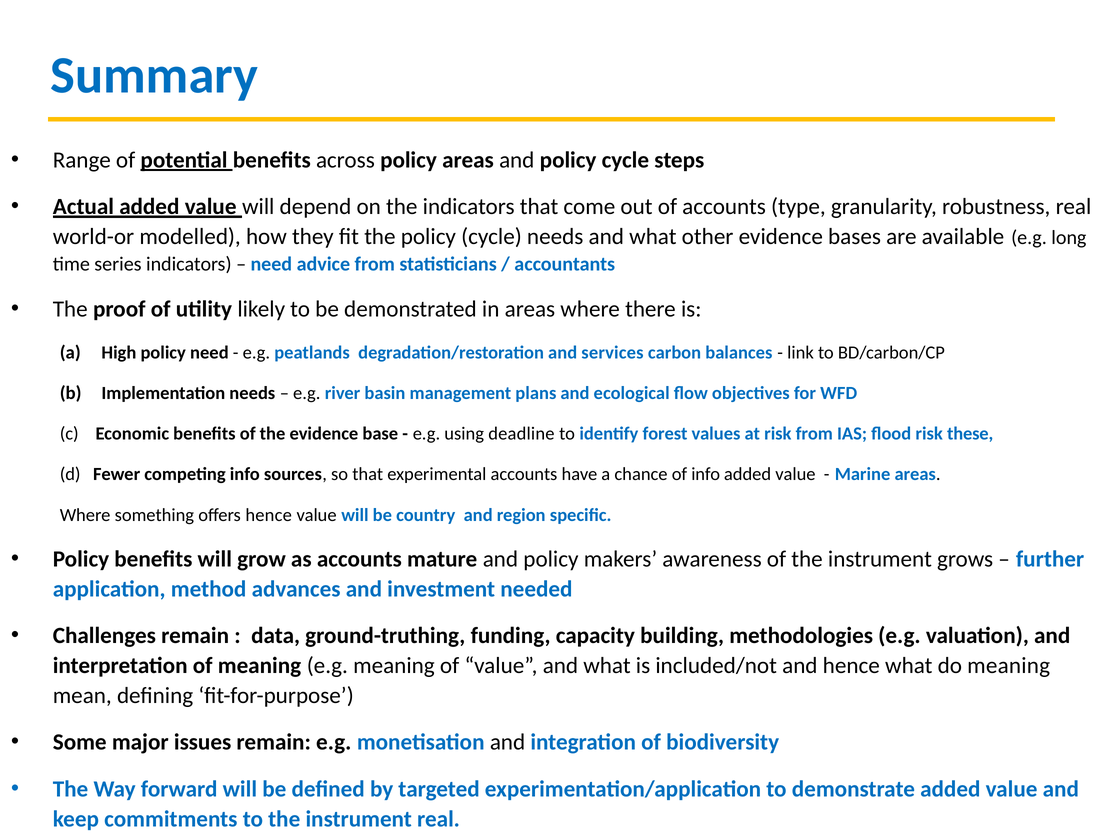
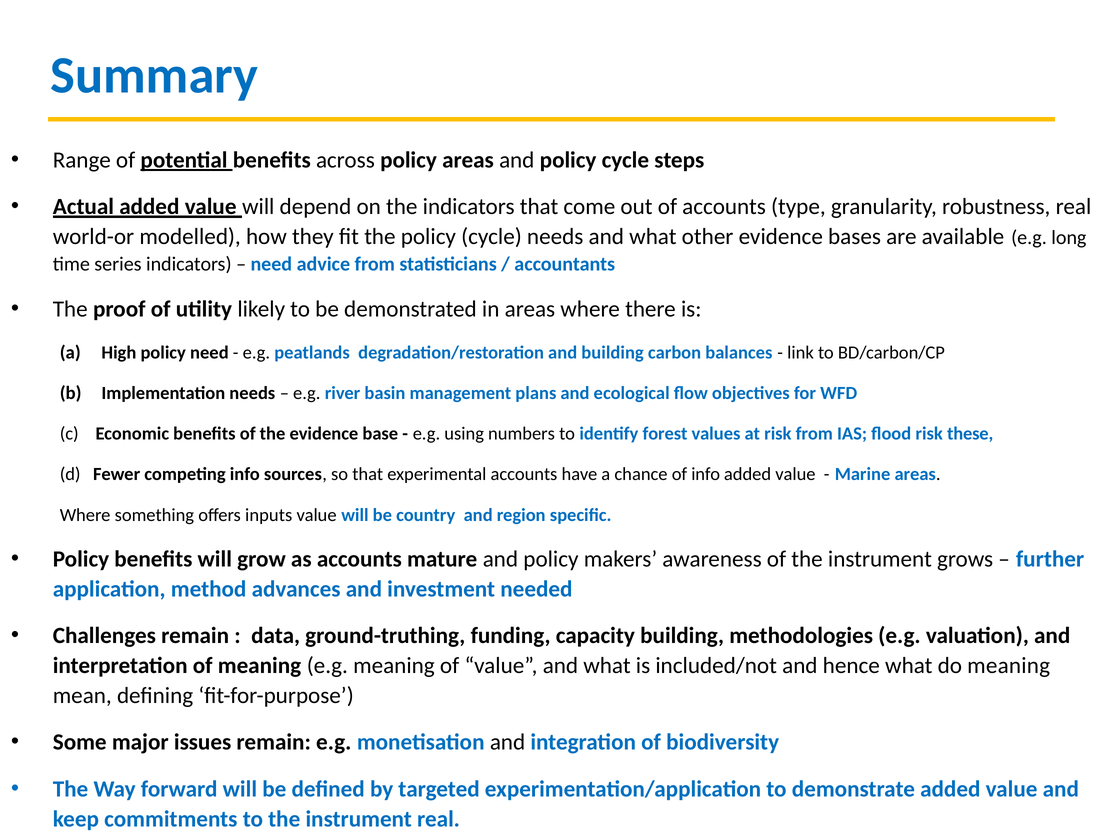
and services: services -> building (613, 352)
deadline: deadline -> numbers (522, 434)
offers hence: hence -> inputs (269, 515)
